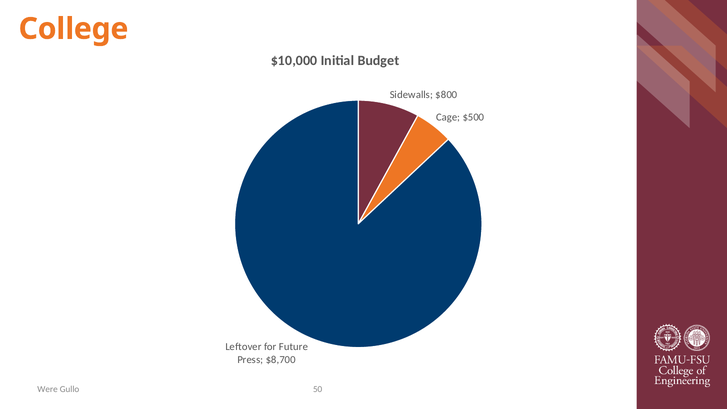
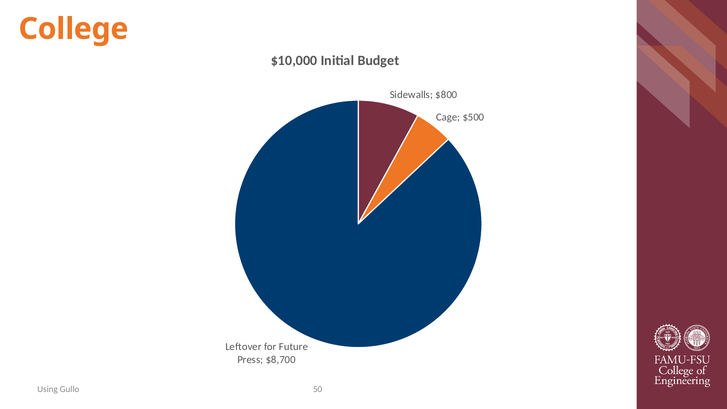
Were: Were -> Using (48, 389)
